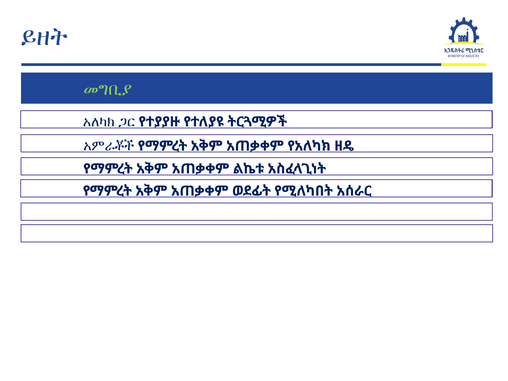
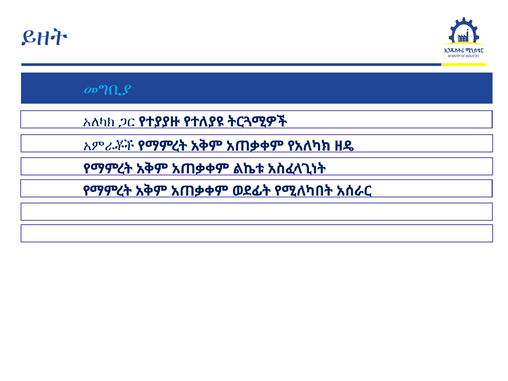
መግቢያ colour: light green -> light blue (108, 89)
